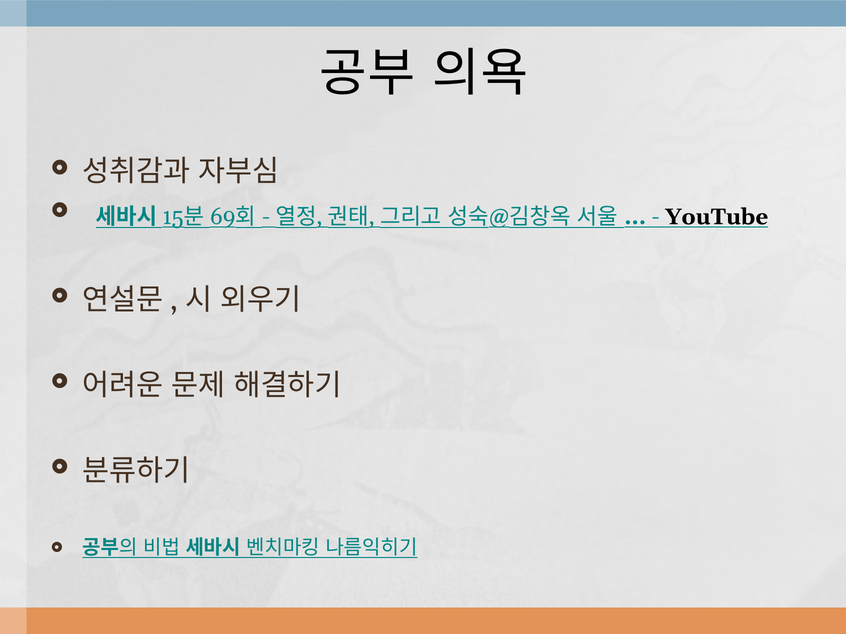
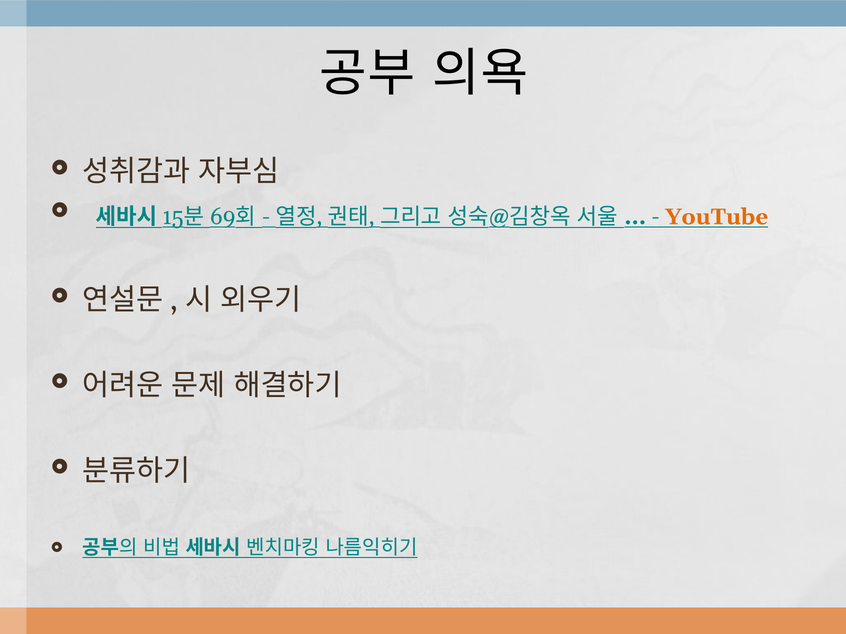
YouTube colour: black -> orange (717, 217)
